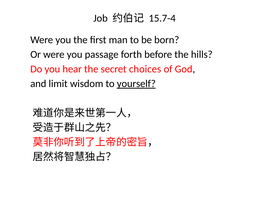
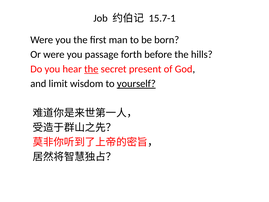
15.7-4: 15.7-4 -> 15.7-1 (162, 18)
the underline: none -> present (91, 69)
choices: choices -> present (145, 69)
